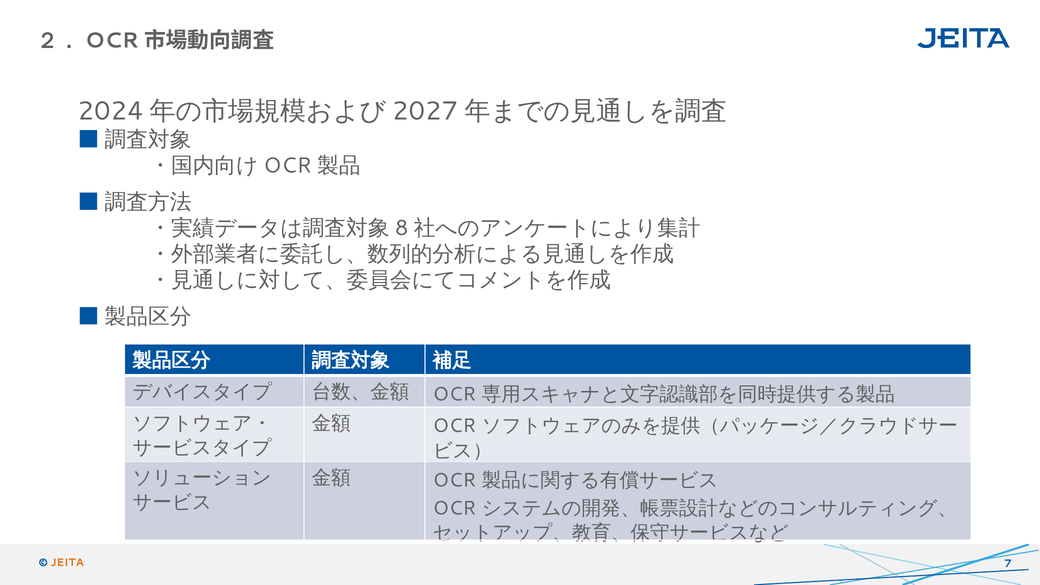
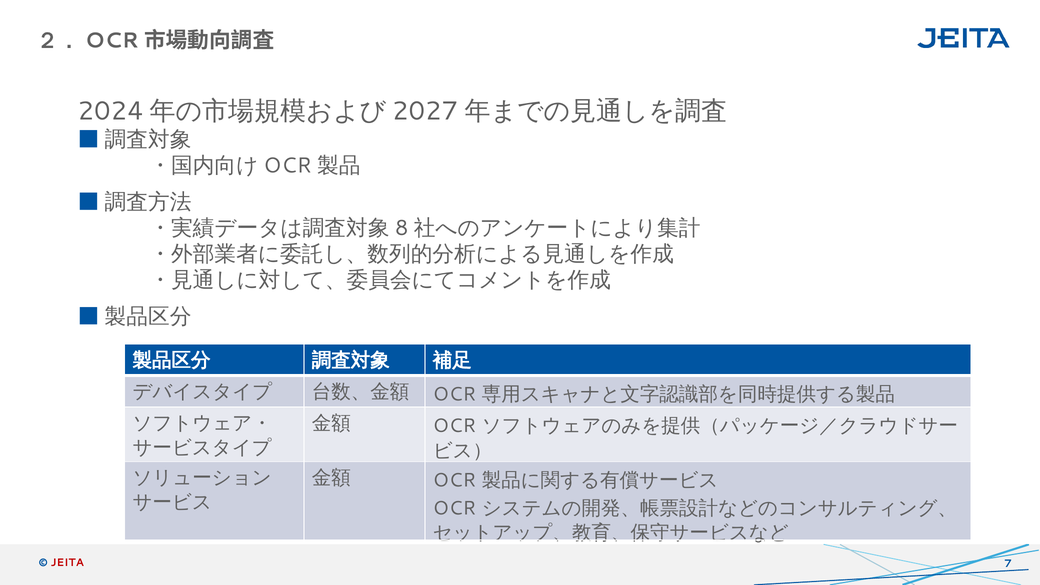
JEITA colour: orange -> red (67, 563)
